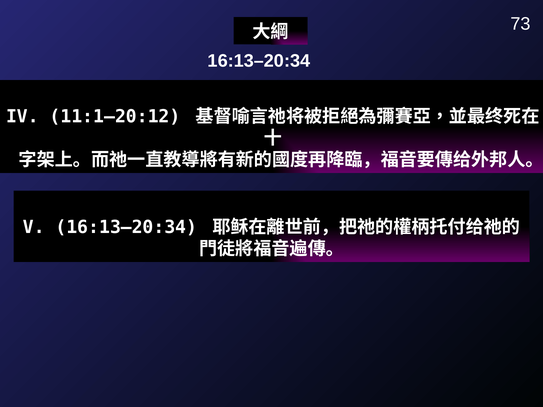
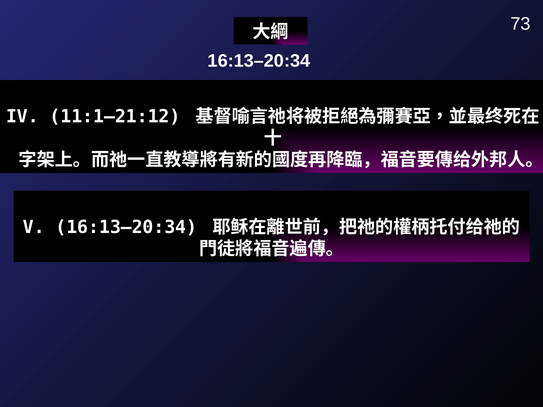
11:1–20:12: 11:1–20:12 -> 11:1–21:12 (115, 116)
